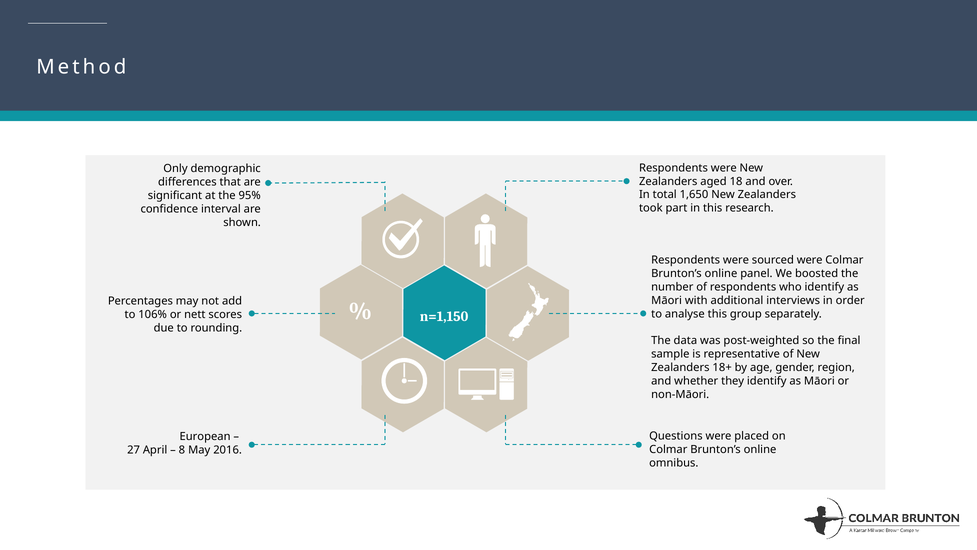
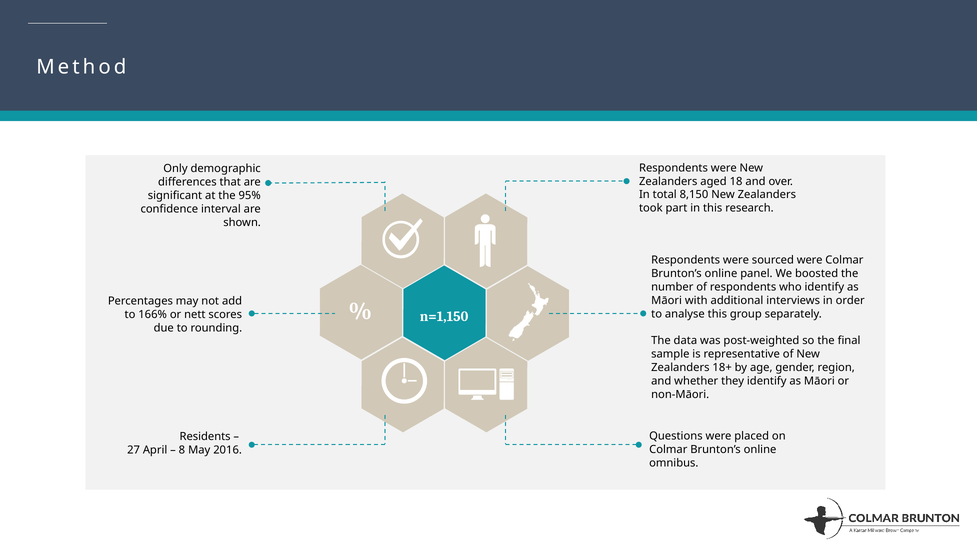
1,650: 1,650 -> 8,150 (694, 195)
106%: 106% -> 166% (153, 314)
European: European -> Residents (205, 436)
